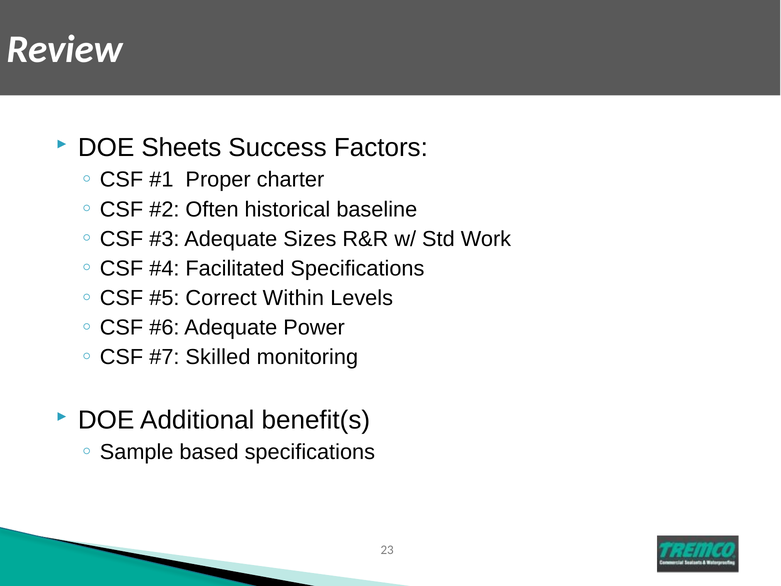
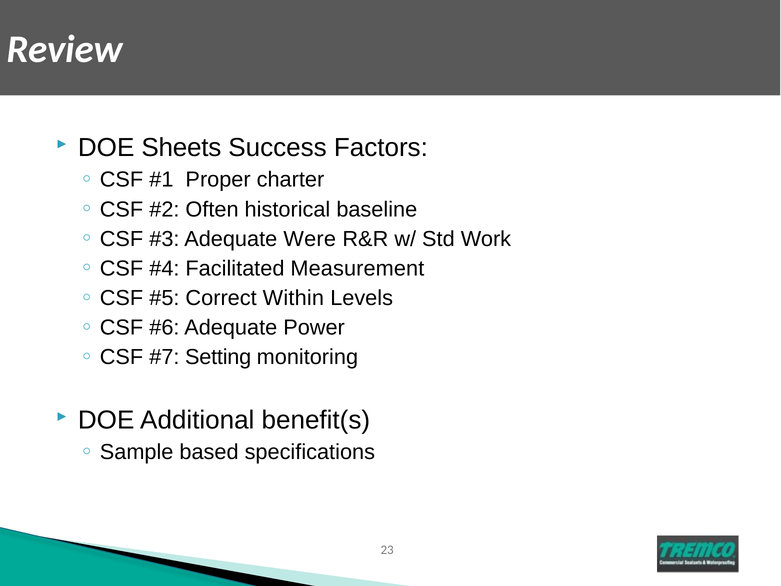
Sizes: Sizes -> Were (310, 239)
Facilitated Specifications: Specifications -> Measurement (357, 268)
Skilled: Skilled -> Setting (218, 357)
